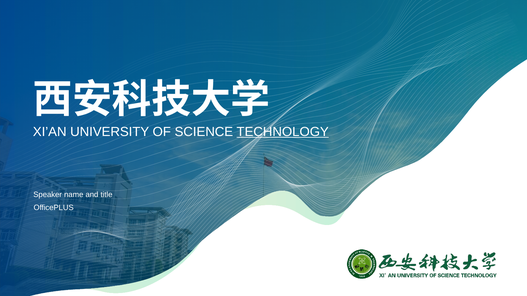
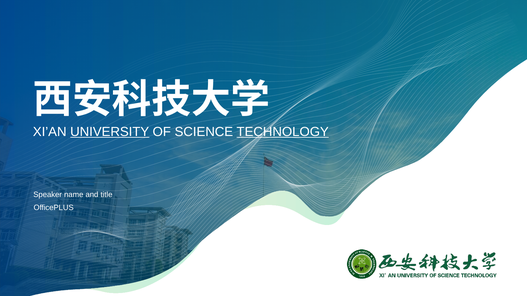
UNIVERSITY underline: none -> present (110, 132)
